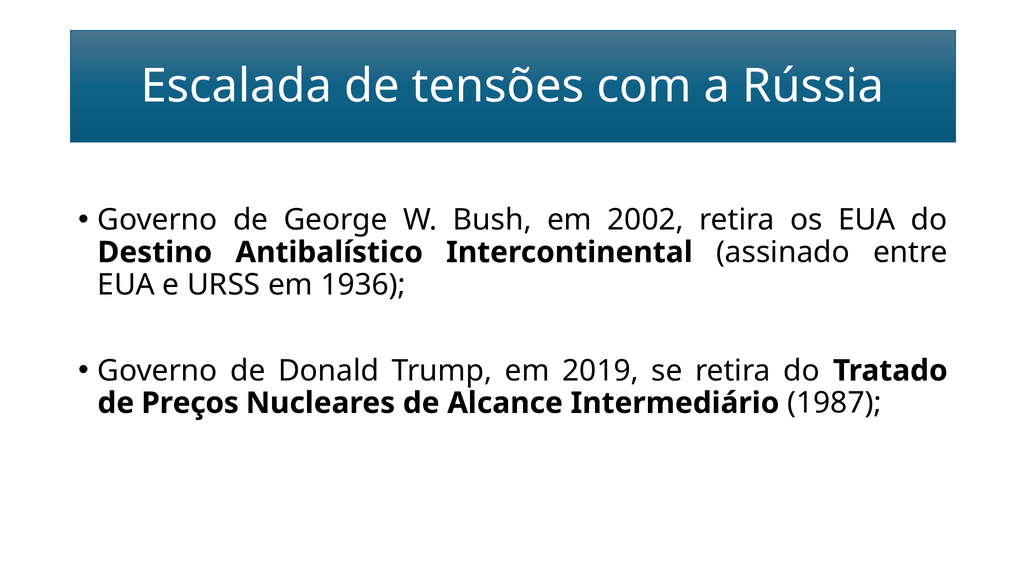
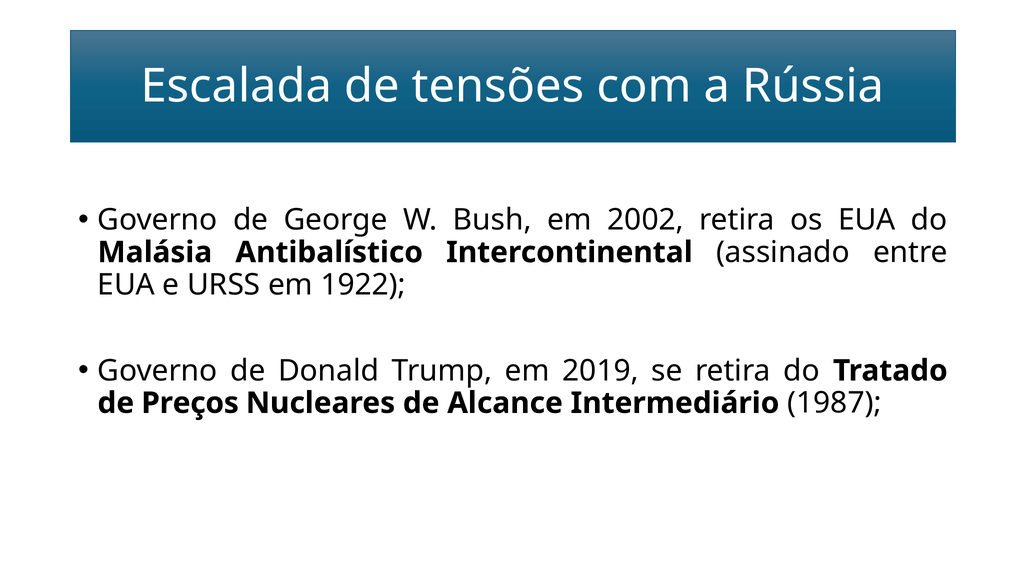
Destino: Destino -> Malásia (155, 252)
1936: 1936 -> 1922 (363, 285)
